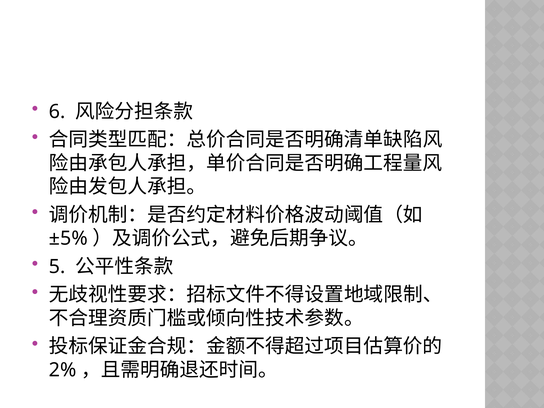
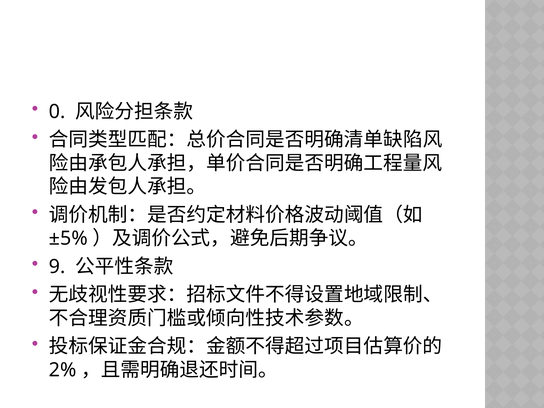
6: 6 -> 0 (57, 112)
5: 5 -> 9 (57, 267)
